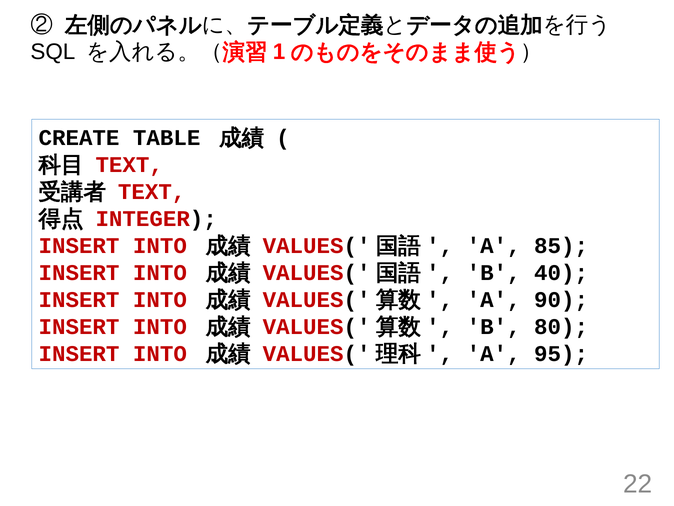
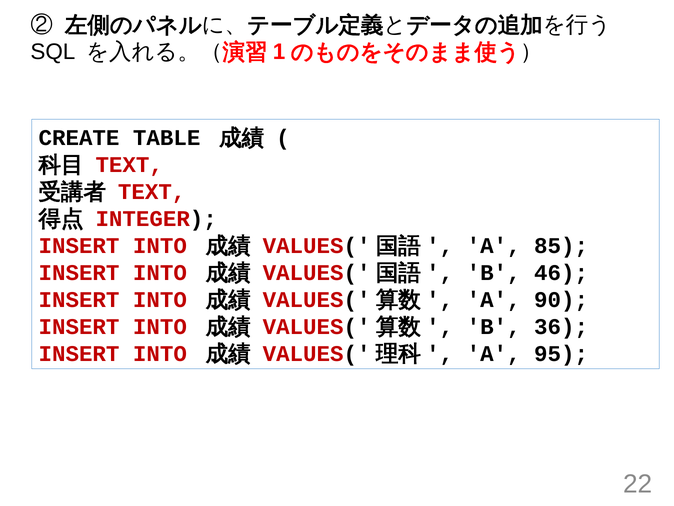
40: 40 -> 46 (561, 272)
80: 80 -> 36 (561, 326)
